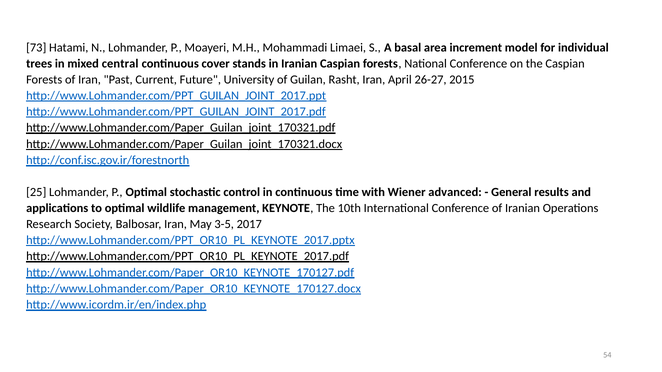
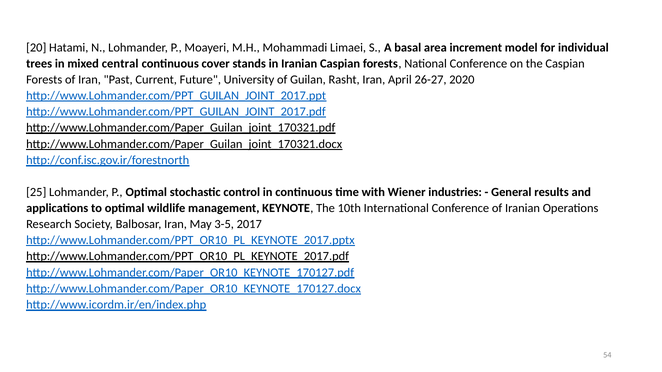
73: 73 -> 20 (36, 48)
2015: 2015 -> 2020 (462, 80)
advanced: advanced -> industries (455, 193)
